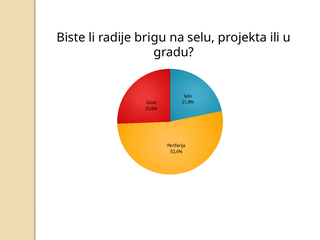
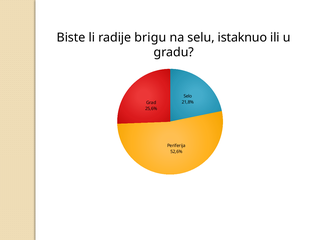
projekta: projekta -> istaknuo (242, 37)
